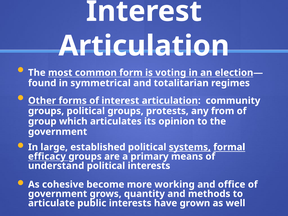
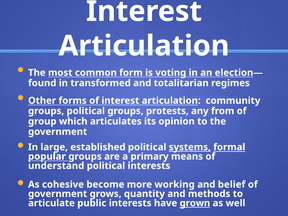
symmetrical: symmetrical -> transformed (101, 83)
efficacy: efficacy -> popular (47, 156)
office: office -> belief (232, 184)
grown underline: none -> present (195, 203)
